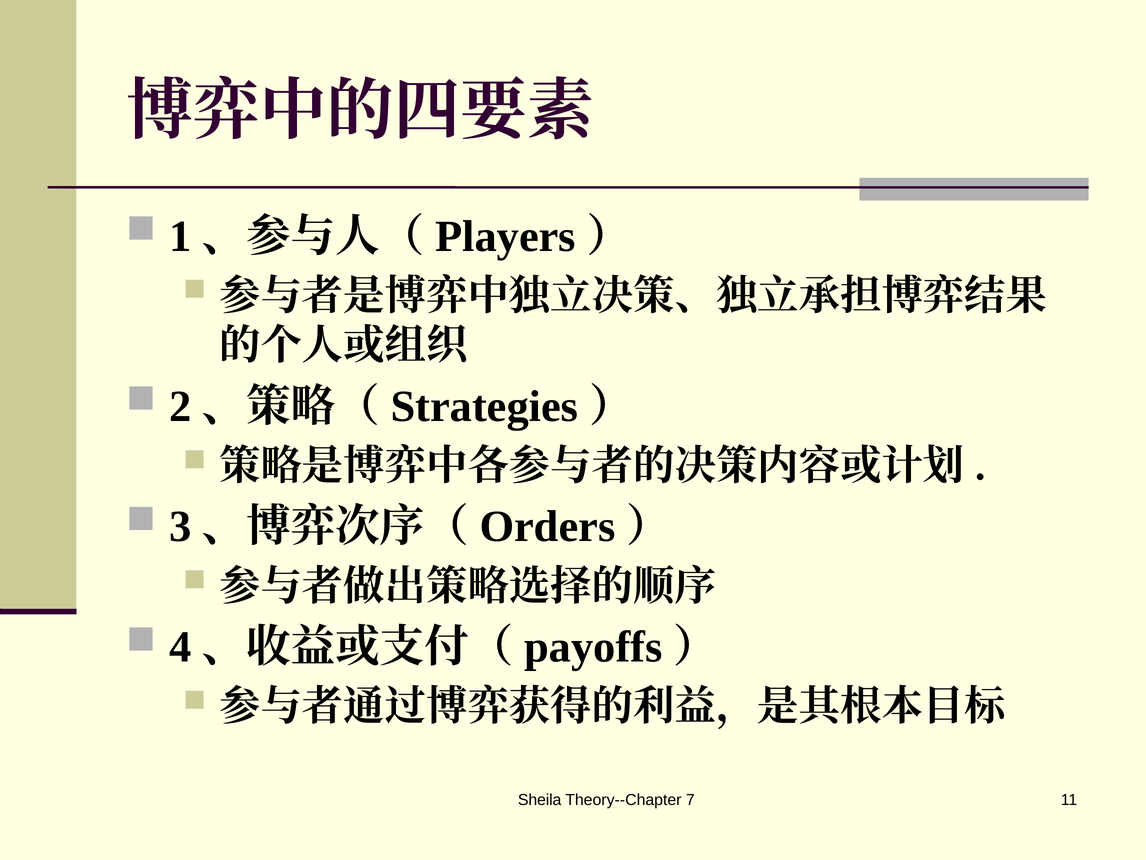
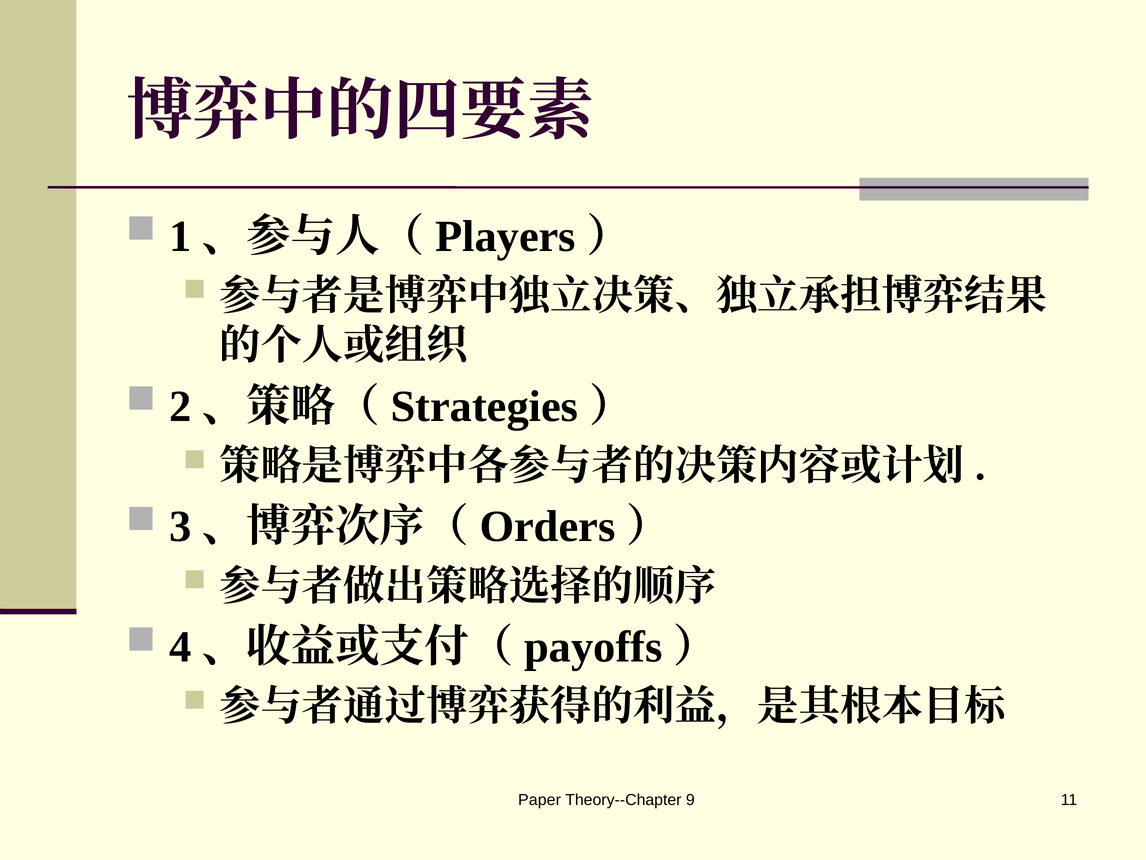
Sheila: Sheila -> Paper (540, 800)
7: 7 -> 9 (690, 800)
